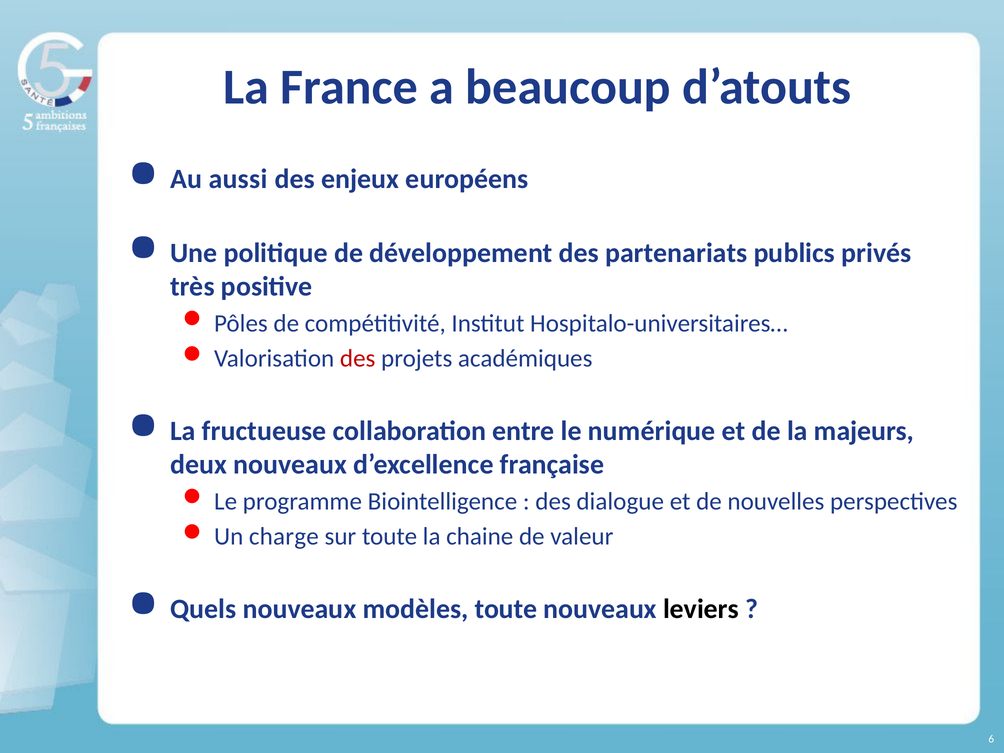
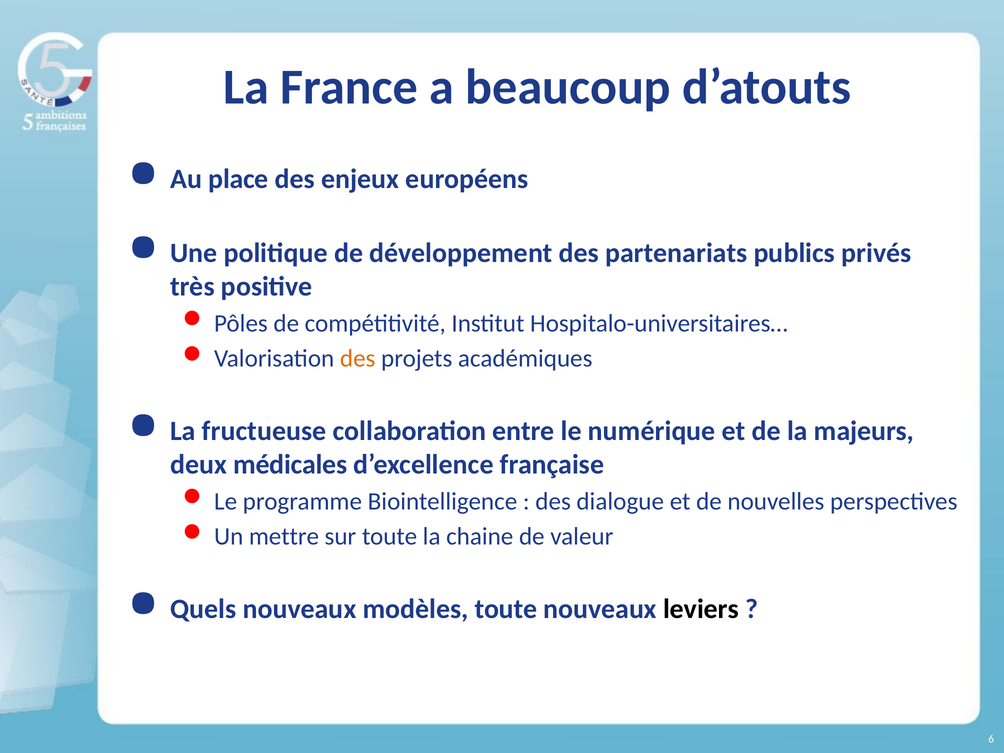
aussi: aussi -> place (238, 179)
des colour: red -> orange (358, 358)
deux nouveaux: nouveaux -> médicales (290, 465)
charge: charge -> mettre (284, 536)
